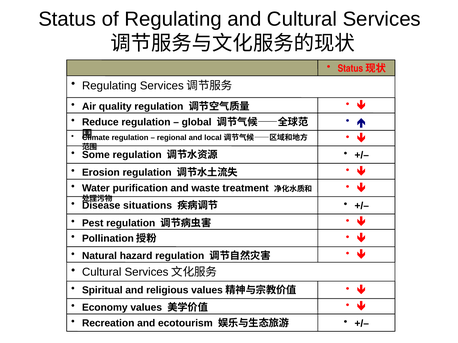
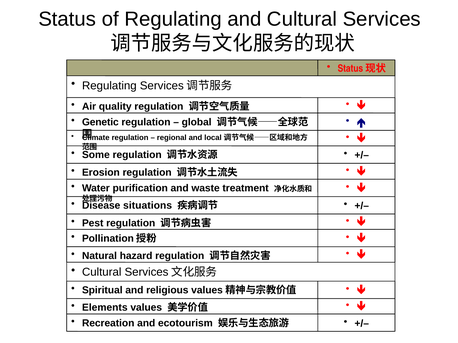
Reduce: Reduce -> Genetic (100, 122)
Economy: Economy -> Elements (105, 308)
